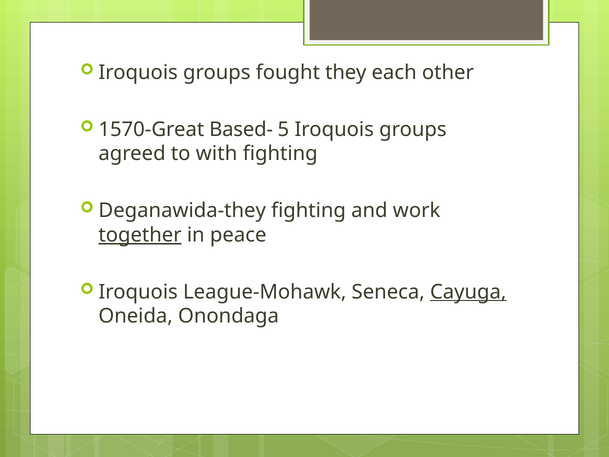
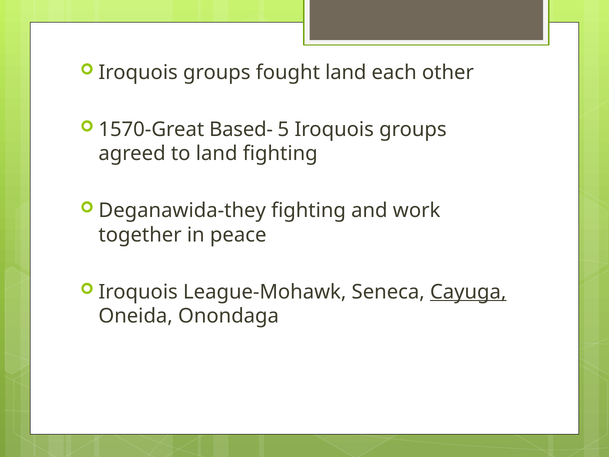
fought they: they -> land (346, 72)
to with: with -> land (217, 154)
together underline: present -> none (140, 235)
